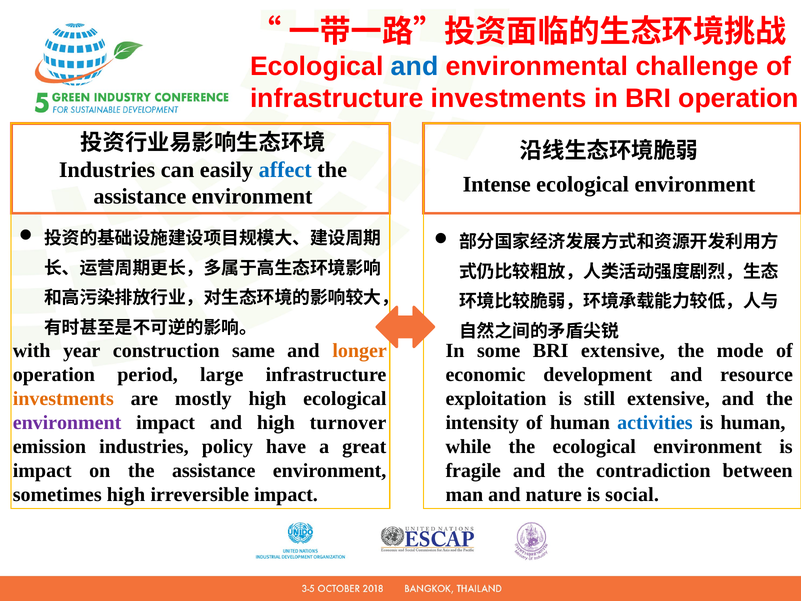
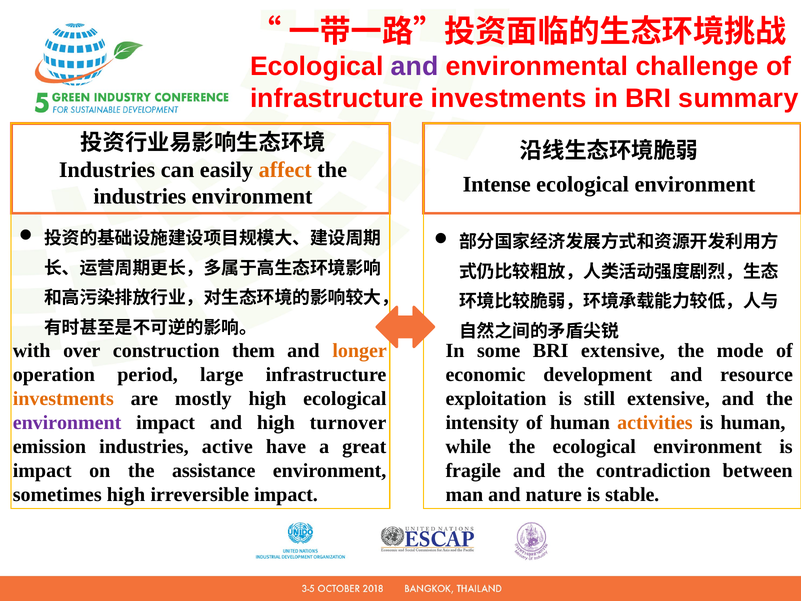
and colour: blue -> purple (415, 66)
BRI operation: operation -> summary (738, 98)
affect colour: blue -> orange (285, 170)
assistance: assistance -> industries (140, 196)
year: year -> over (82, 350)
same: same -> them (253, 350)
activities colour: blue -> orange (655, 422)
policy: policy -> active (227, 447)
social: social -> stable (632, 495)
